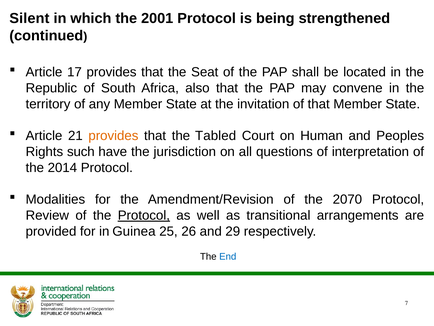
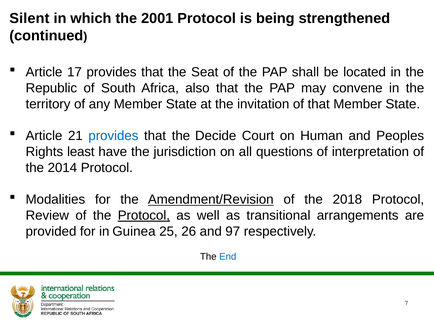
provides colour: orange -> blue (113, 136)
Tabled: Tabled -> Decide (216, 136)
such: such -> least (81, 152)
Amendment/Revision underline: none -> present (211, 199)
2070: 2070 -> 2018 (347, 199)
29: 29 -> 97 (233, 231)
